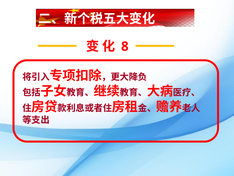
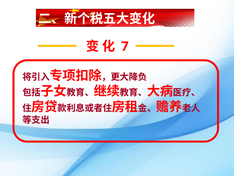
8: 8 -> 7 (125, 46)
